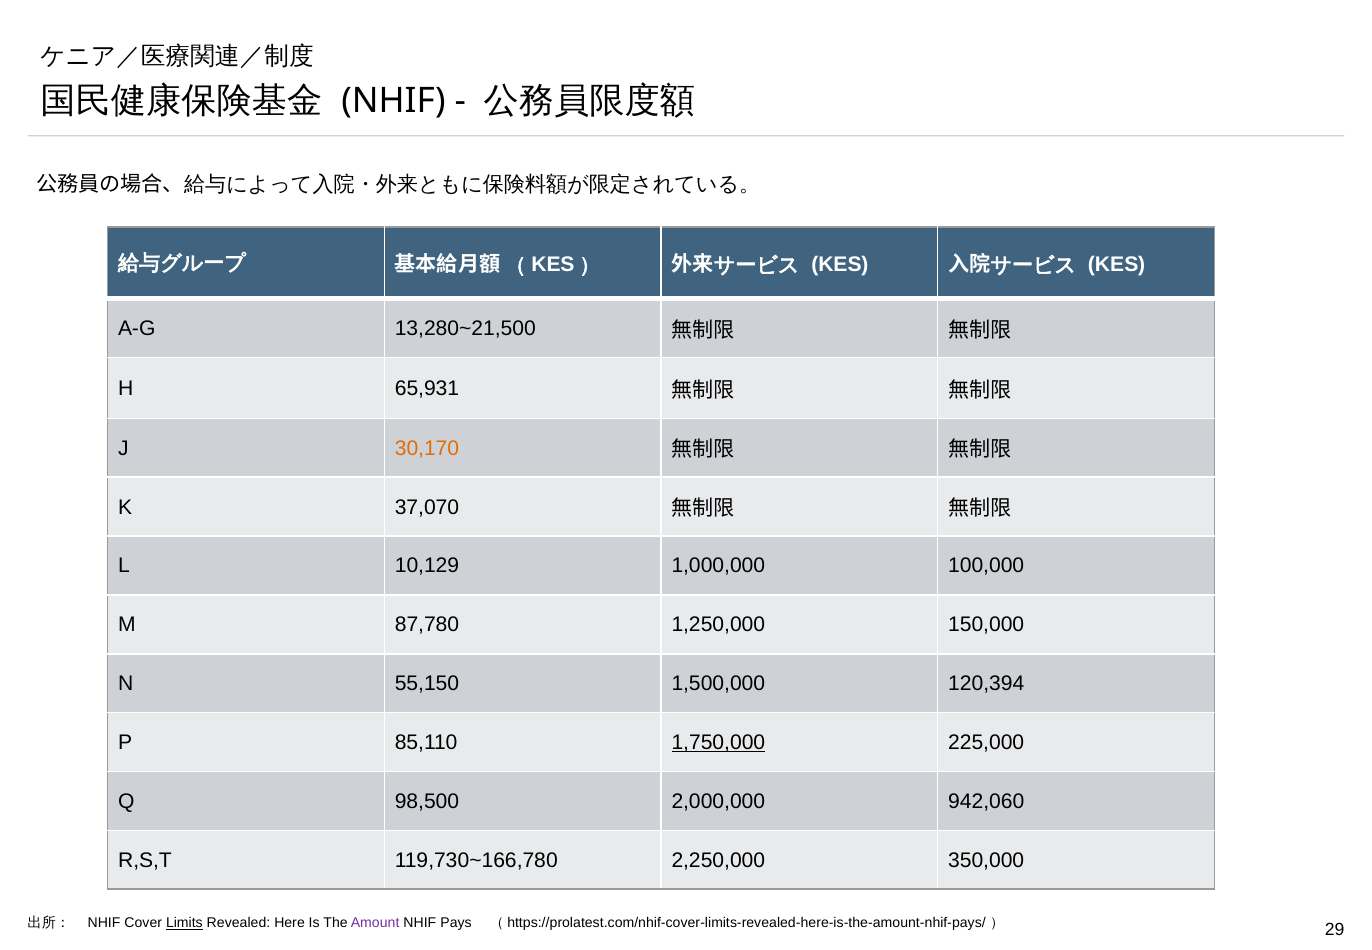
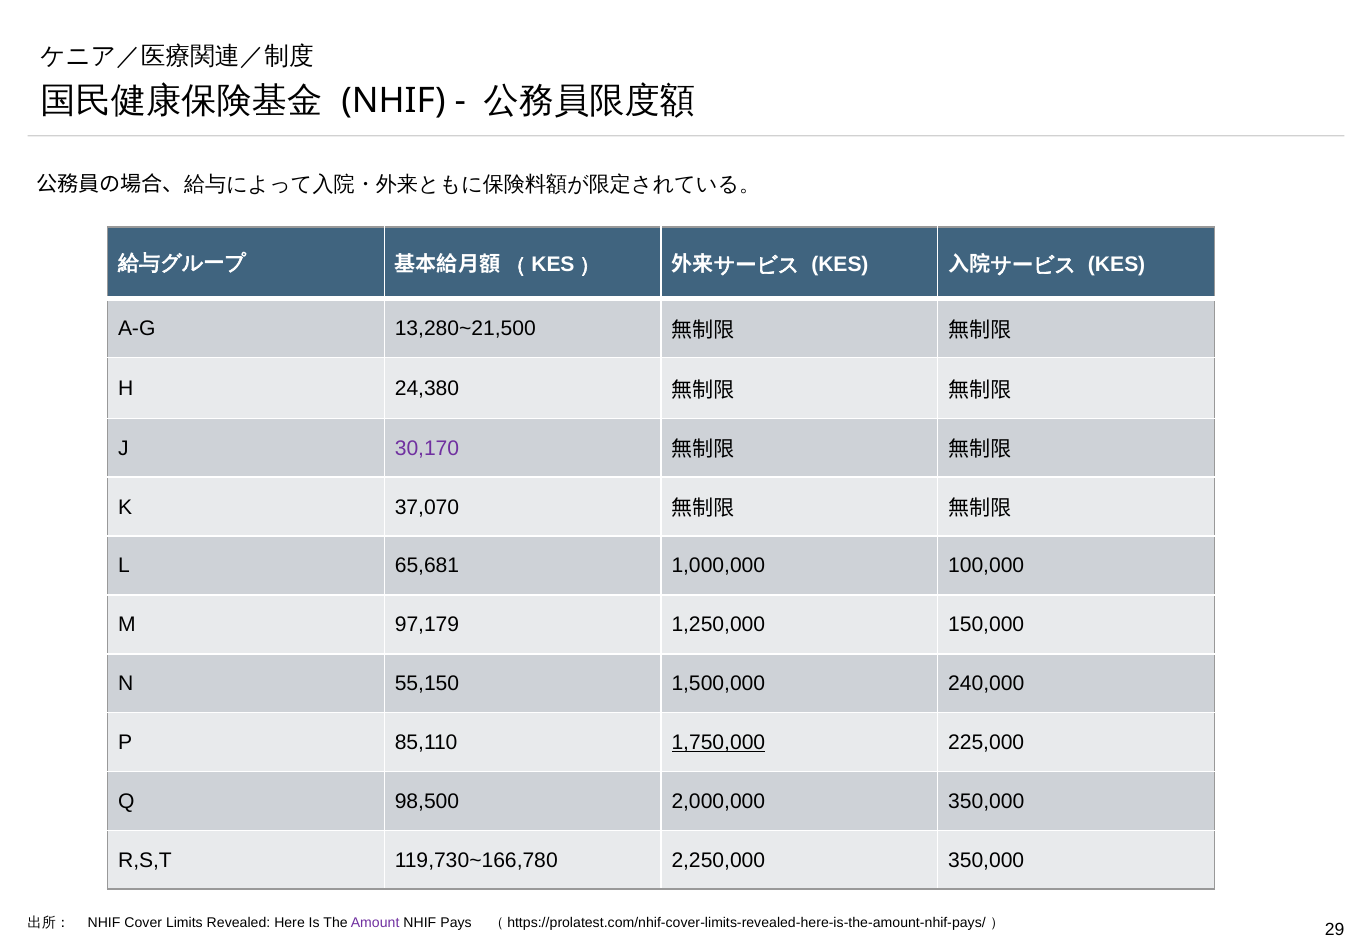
65,931: 65,931 -> 24,380 (427, 388)
30,170 colour: orange -> purple (427, 448)
10,129: 10,129 -> 65,681 (427, 566)
87,780: 87,780 -> 97,179 (427, 625)
120,394: 120,394 -> 240,000 (986, 684)
2,000,000 942,060: 942,060 -> 350,000 (986, 801)
Limits underline: present -> none (184, 923)
